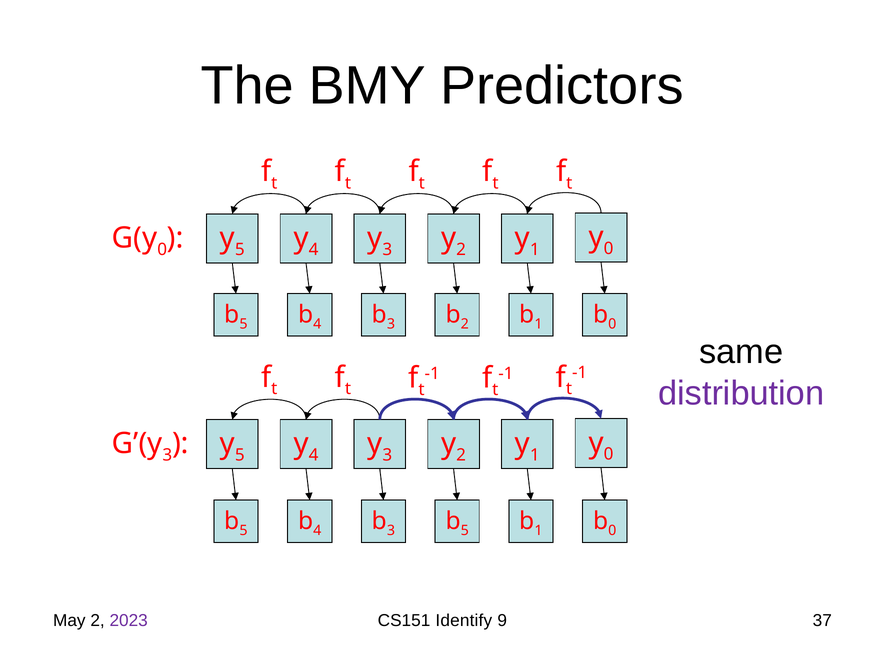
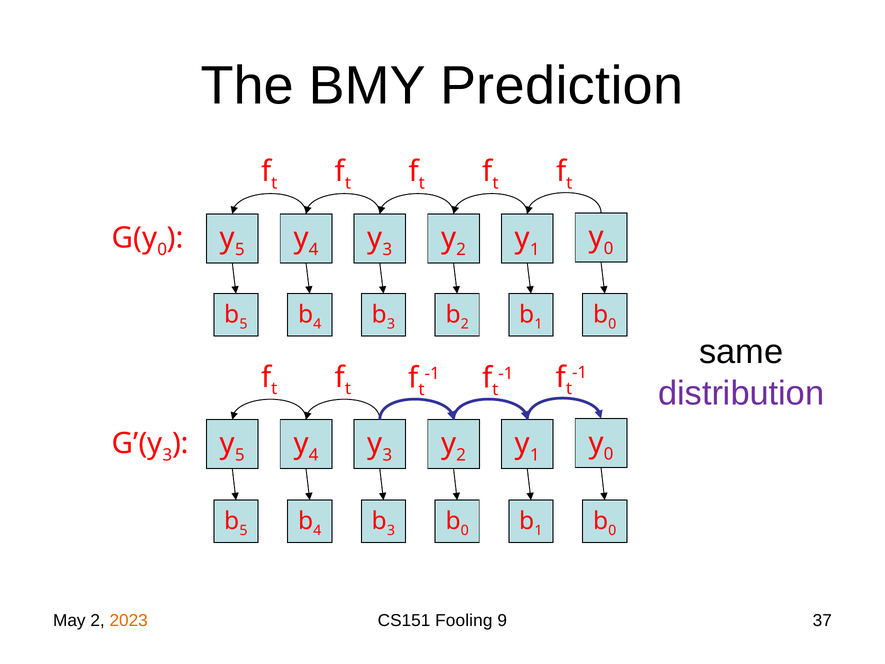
Predictors: Predictors -> Prediction (562, 86)
5: 5 -> 0 (465, 530)
2023 colour: purple -> orange (129, 620)
Identify: Identify -> Fooling (464, 620)
